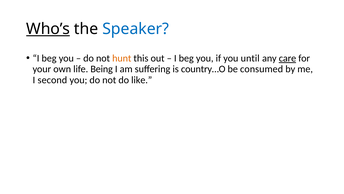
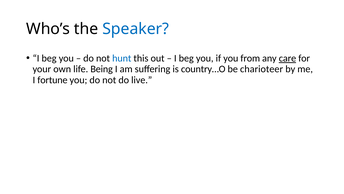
Who’s underline: present -> none (48, 29)
hunt colour: orange -> blue (122, 58)
until: until -> from (250, 58)
consumed: consumed -> charioteer (262, 69)
second: second -> fortune (52, 80)
like: like -> live (142, 80)
